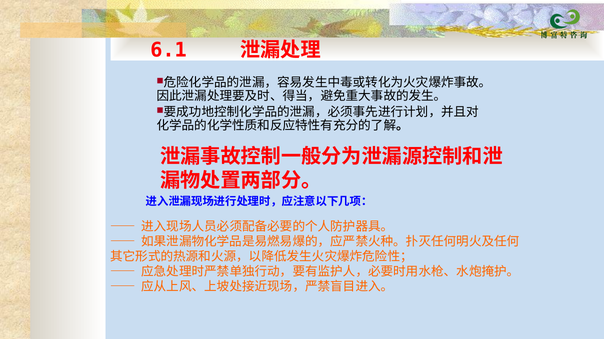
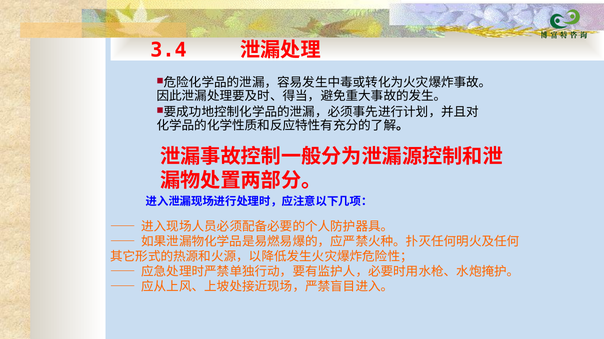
6.1: 6.1 -> 3.4 (169, 50)
